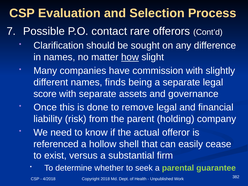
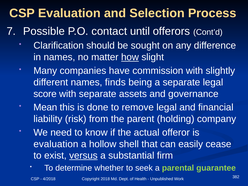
rare: rare -> until (140, 31)
Once: Once -> Mean (45, 107)
referenced: referenced -> evaluation (56, 144)
versus underline: none -> present (83, 156)
